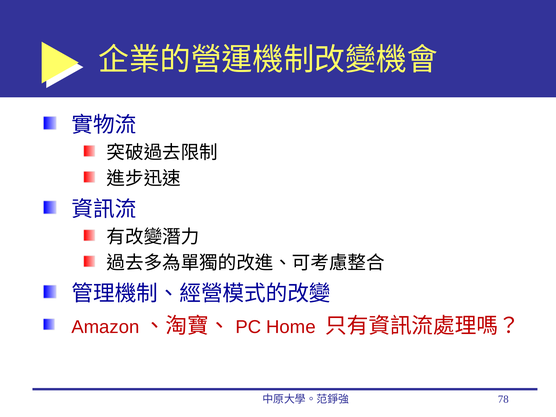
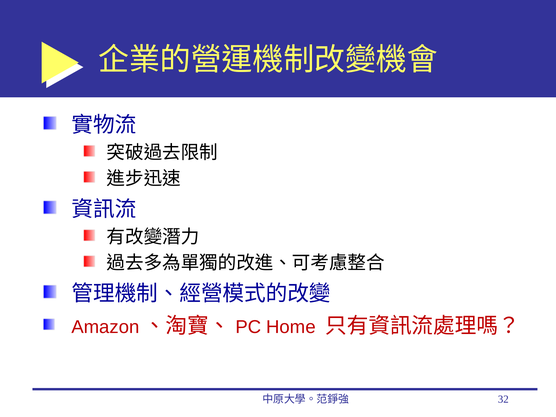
78: 78 -> 32 (503, 399)
